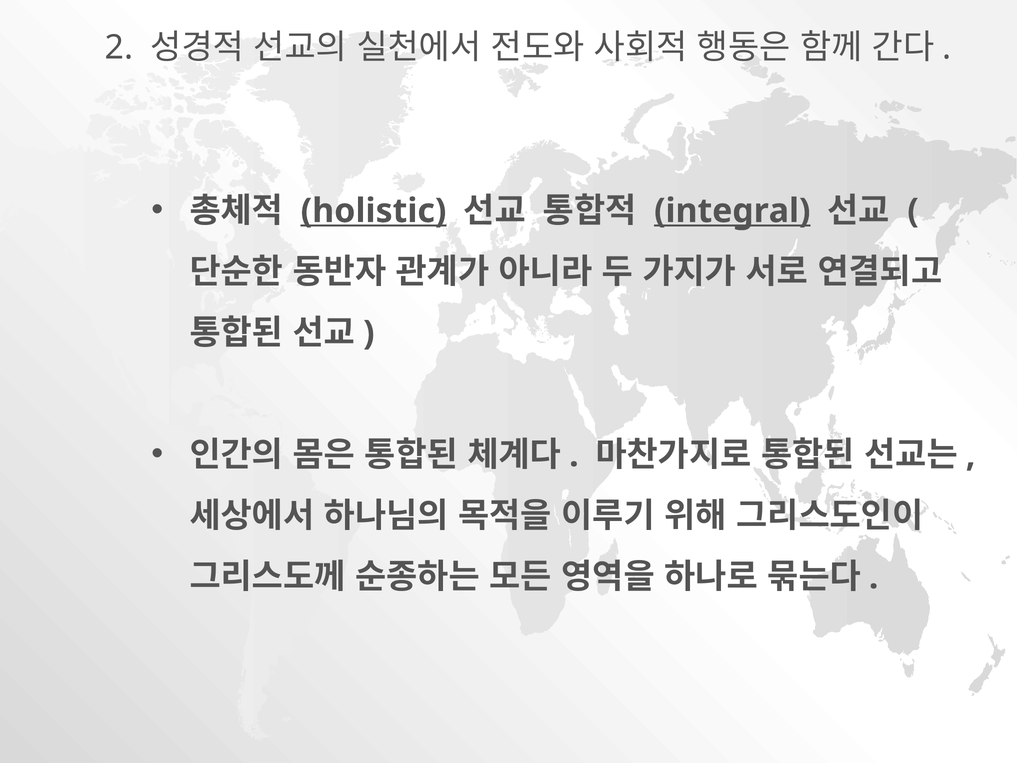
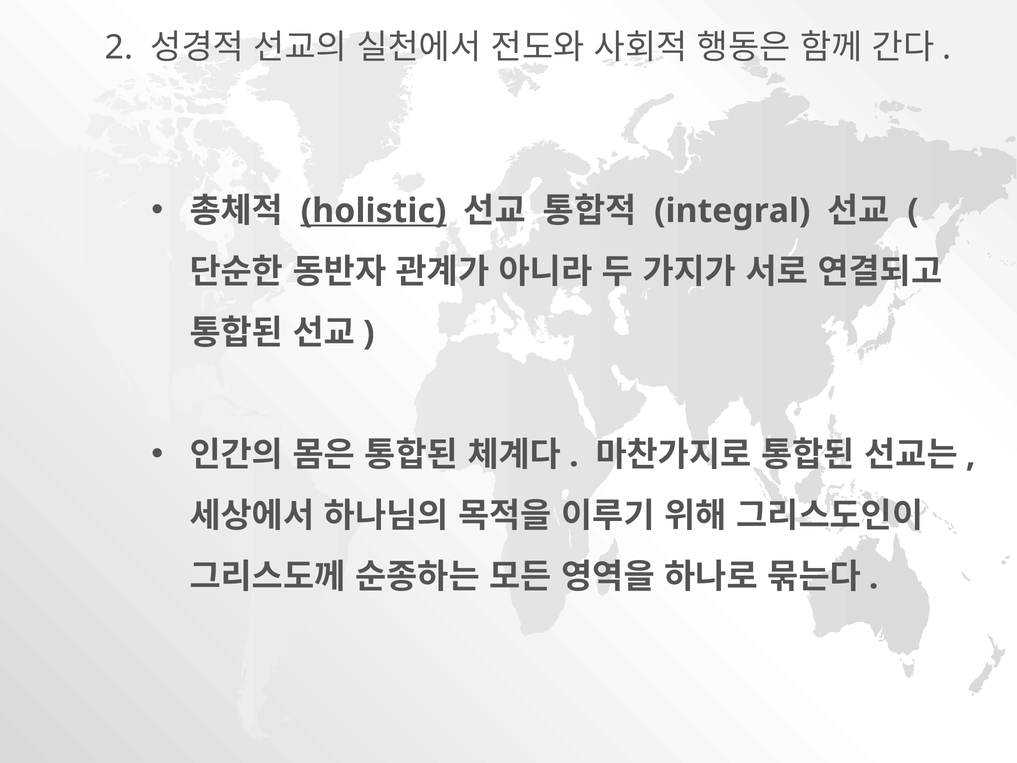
integral underline: present -> none (732, 211)
